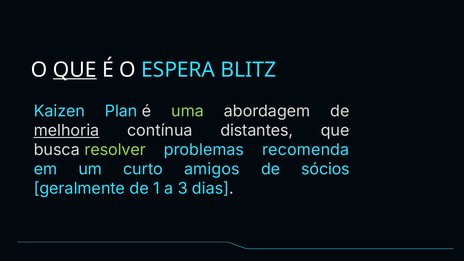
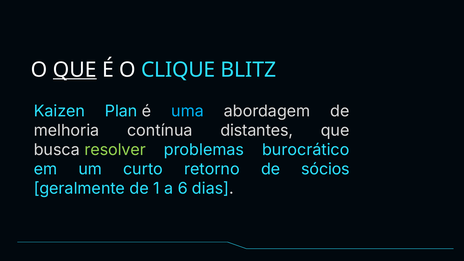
ESPERA: ESPERA -> CLIQUE (178, 70)
uma colour: light green -> light blue (188, 111)
melhoria underline: present -> none (66, 131)
recomenda: recomenda -> burocrático (306, 150)
amigos: amigos -> retorno (212, 169)
3: 3 -> 6 (183, 189)
